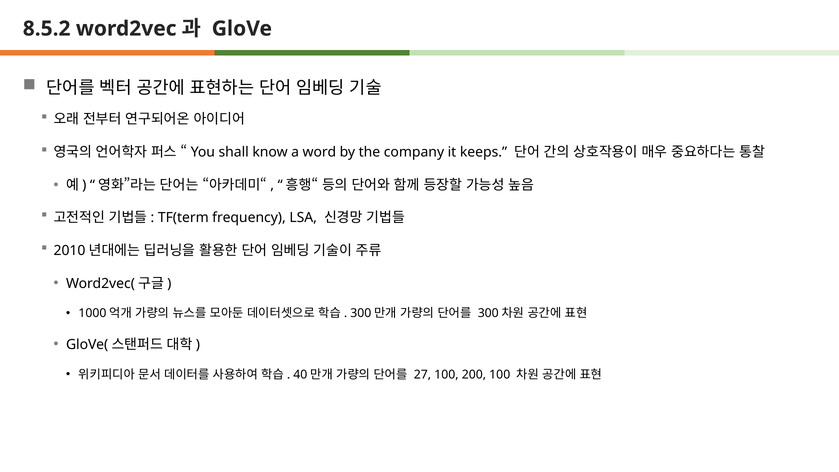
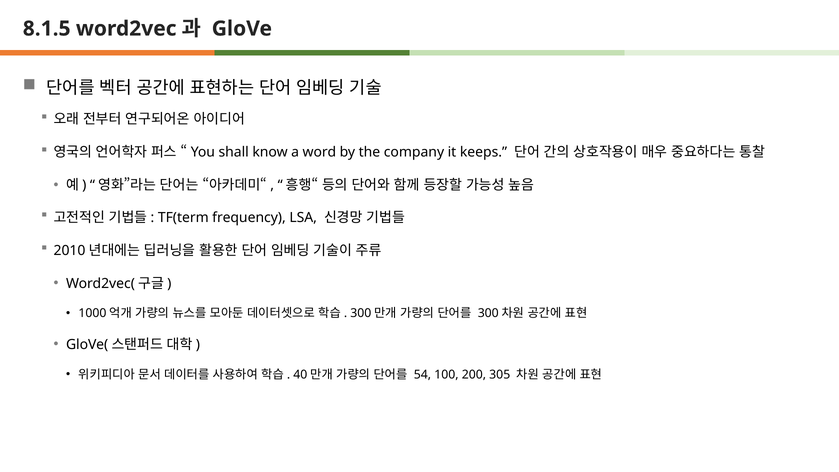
8.5.2: 8.5.2 -> 8.1.5 (47, 29)
27: 27 -> 54 (422, 374)
200 100: 100 -> 305 (500, 374)
